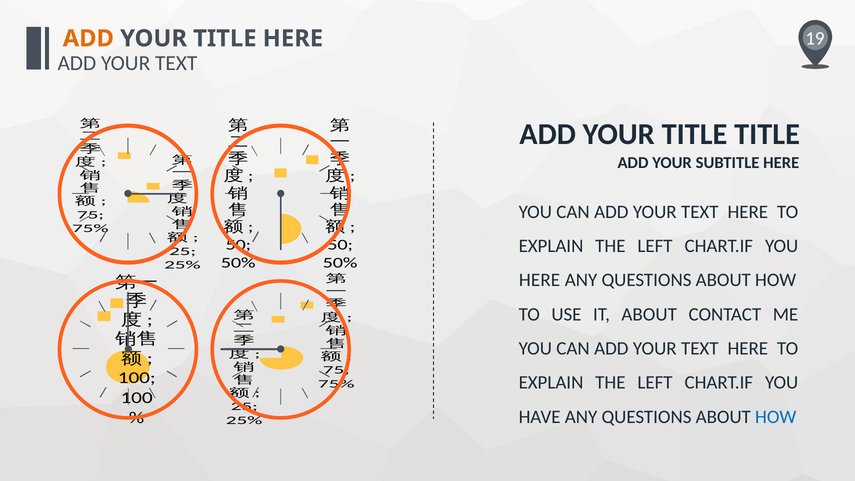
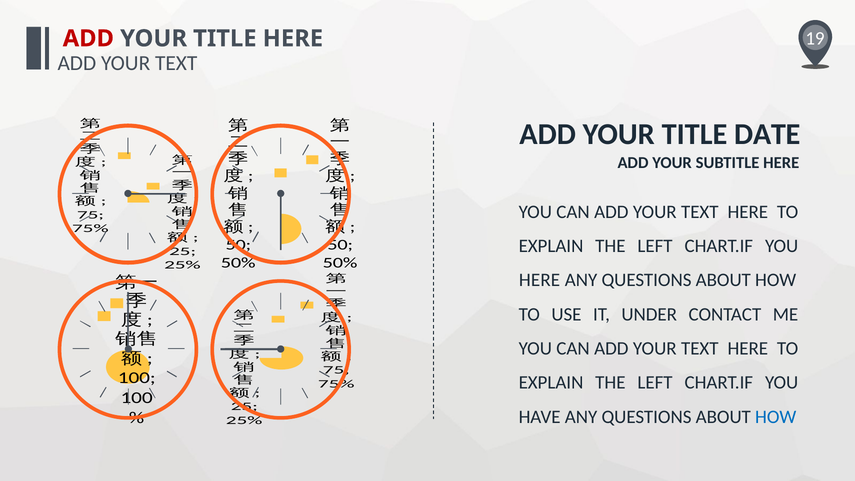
ADD colour: orange -> red (88, 38)
TITLE TITLE: TITLE -> DATE (767, 134)
IT ABOUT: ABOUT -> UNDER (649, 314)
